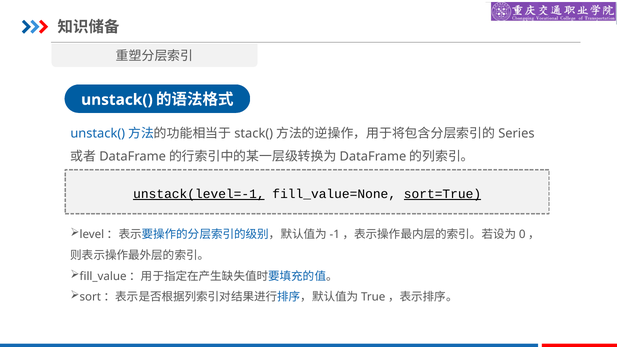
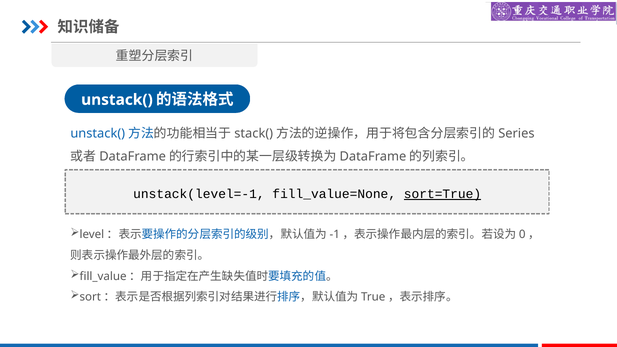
unstack(level=-1 underline: present -> none (199, 194)
